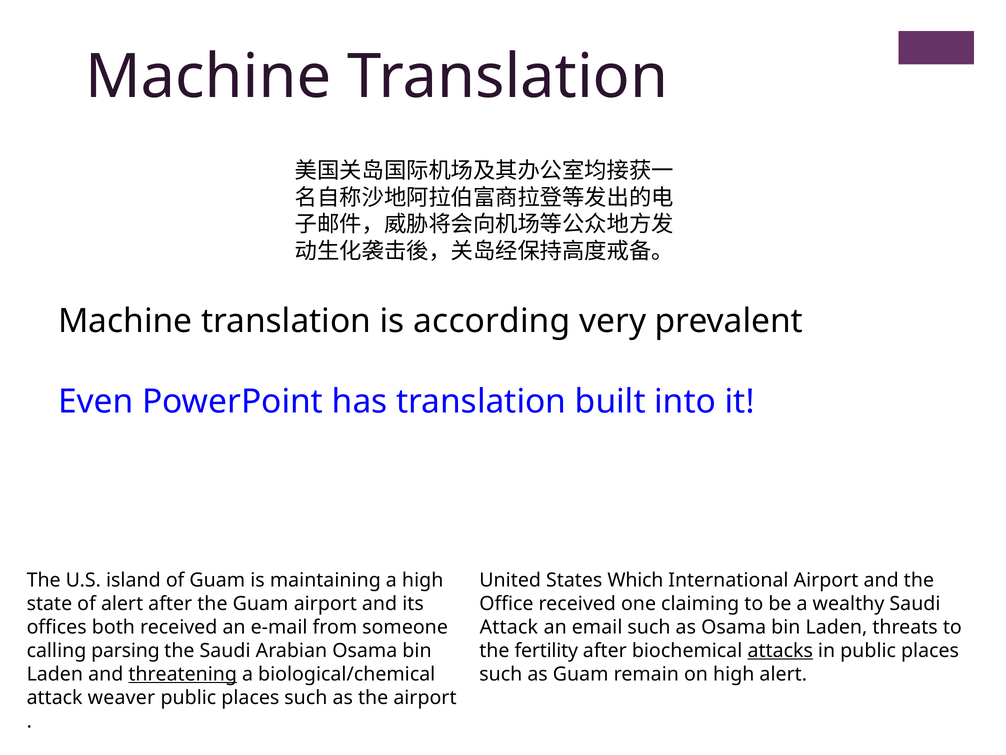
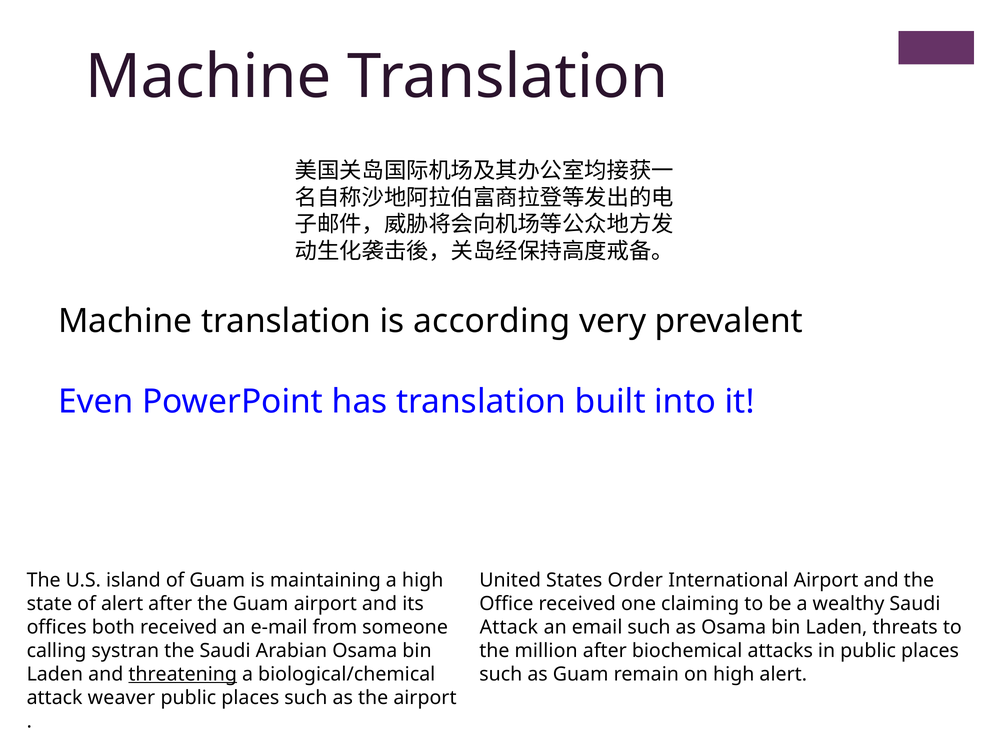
Which: Which -> Order (635, 580)
parsing: parsing -> systran (125, 650)
fertility: fertility -> million (546, 650)
attacks underline: present -> none (780, 650)
